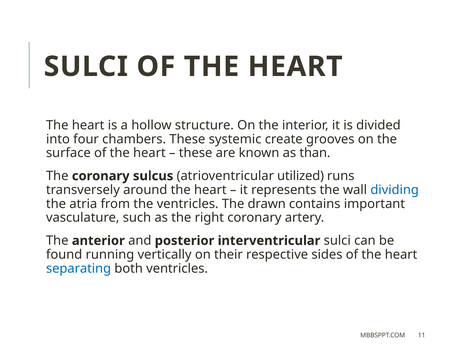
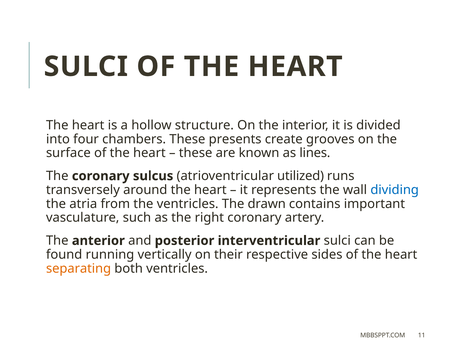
systemic: systemic -> presents (235, 139)
than: than -> lines (315, 153)
separating colour: blue -> orange (79, 269)
